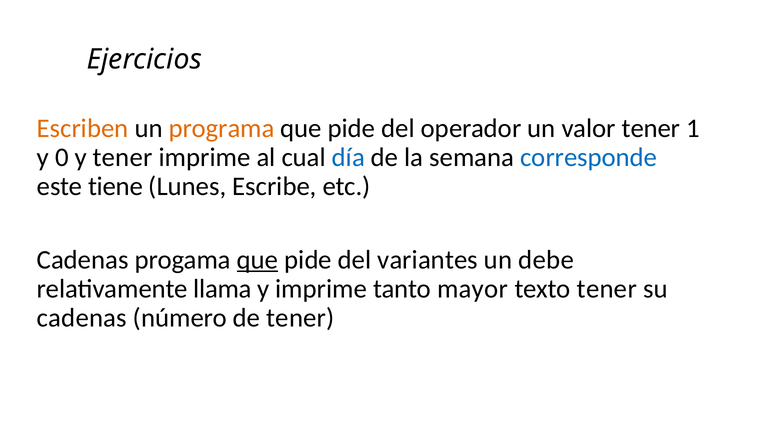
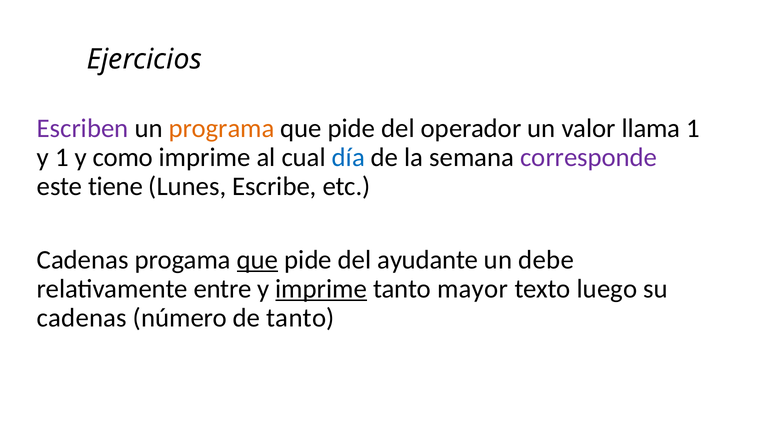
Escriben colour: orange -> purple (83, 128)
valor tener: tener -> llama (651, 128)
y 0: 0 -> 1 (62, 157)
y tener: tener -> como (123, 157)
corresponde colour: blue -> purple (589, 157)
variantes: variantes -> ayudante (428, 260)
llama: llama -> entre (223, 289)
imprime underline: none -> present (321, 289)
texto tener: tener -> luego (607, 289)
de tener: tener -> tanto (300, 318)
